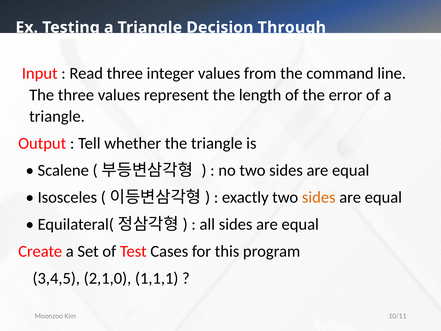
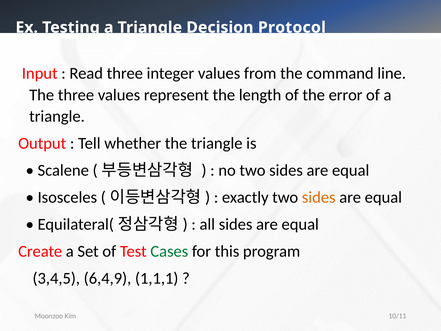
Through: Through -> Protocol (292, 27)
Cases colour: black -> green (169, 251)
2,1,0: 2,1,0 -> 6,4,9 (108, 278)
